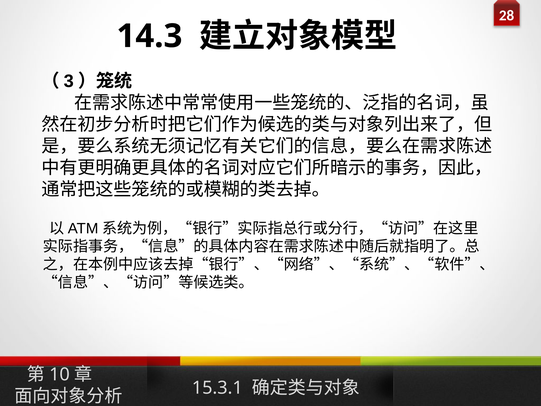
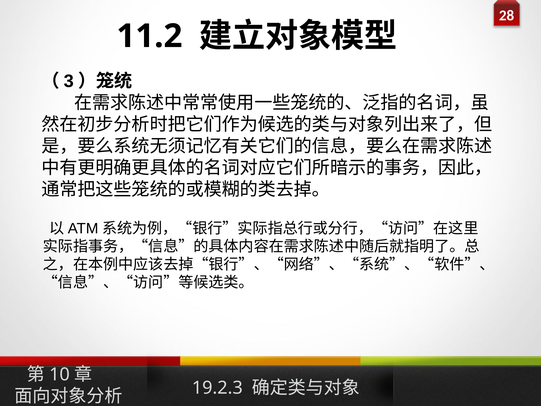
14.3: 14.3 -> 11.2 (149, 36)
15.3.1: 15.3.1 -> 19.2.3 (217, 388)
